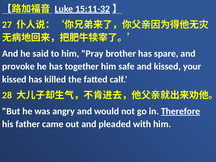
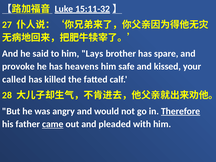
Pray: Pray -> Lays (92, 54)
together: together -> heavens (82, 66)
kissed: kissed -> called (14, 79)
came underline: none -> present (53, 124)
